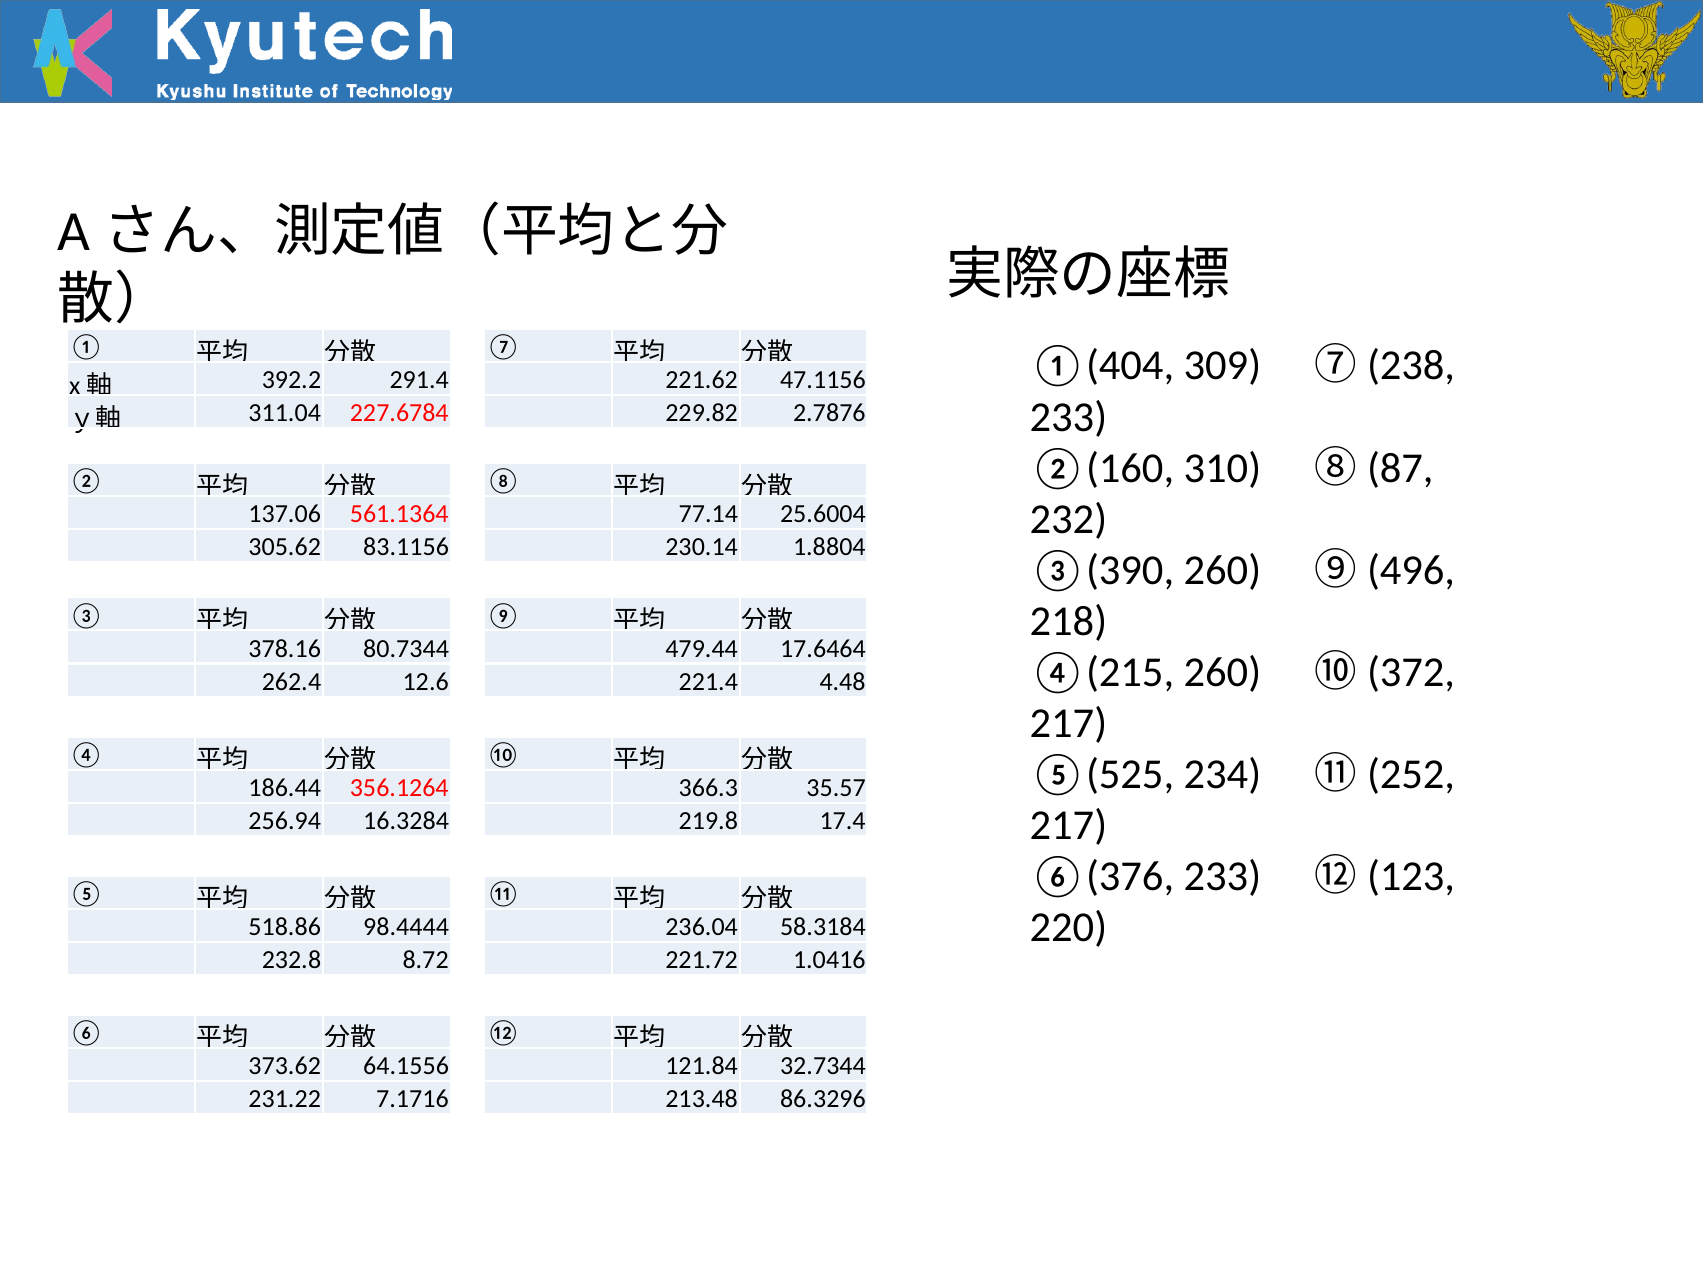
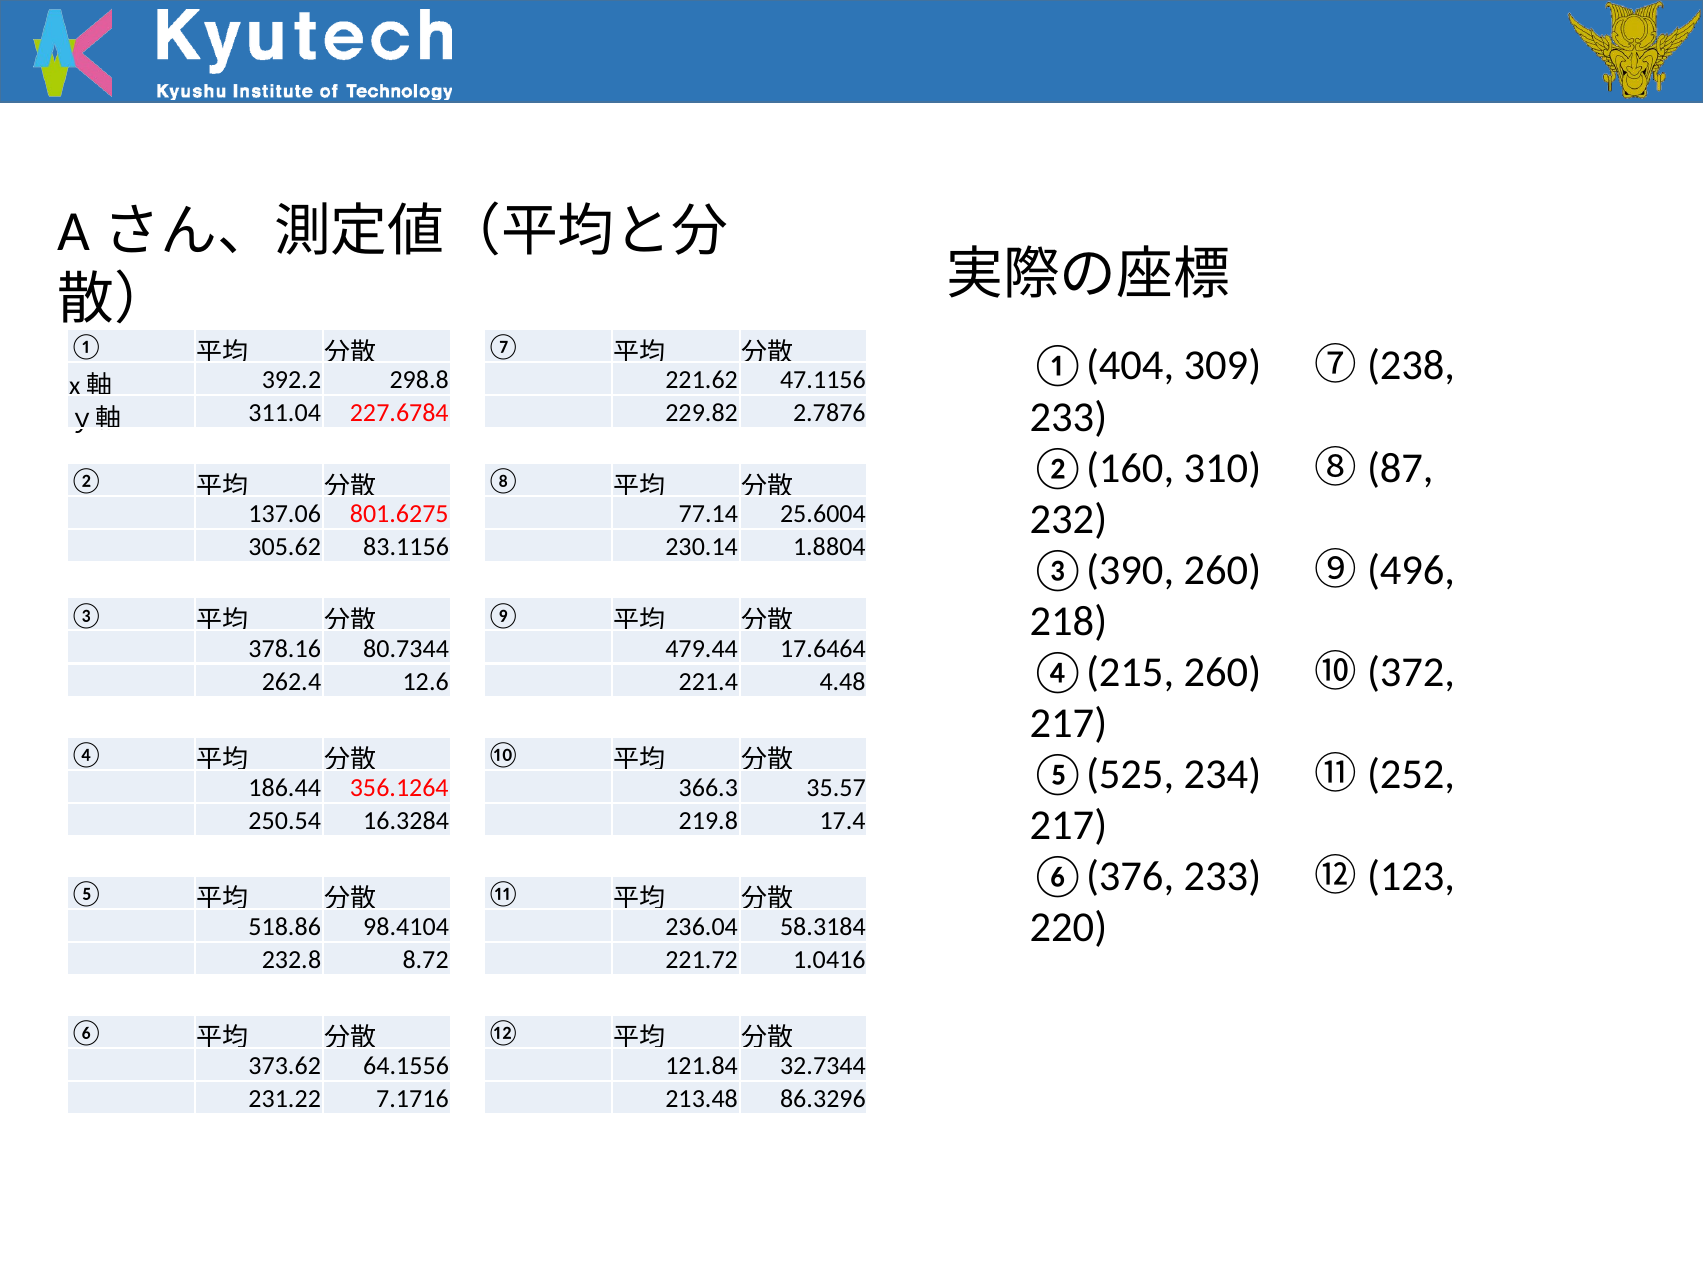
291.4: 291.4 -> 298.8 (419, 380)
561.1364: 561.1364 -> 801.6275 (399, 514)
256.94: 256.94 -> 250.54 (285, 821)
98.4444: 98.4444 -> 98.4104 (406, 927)
